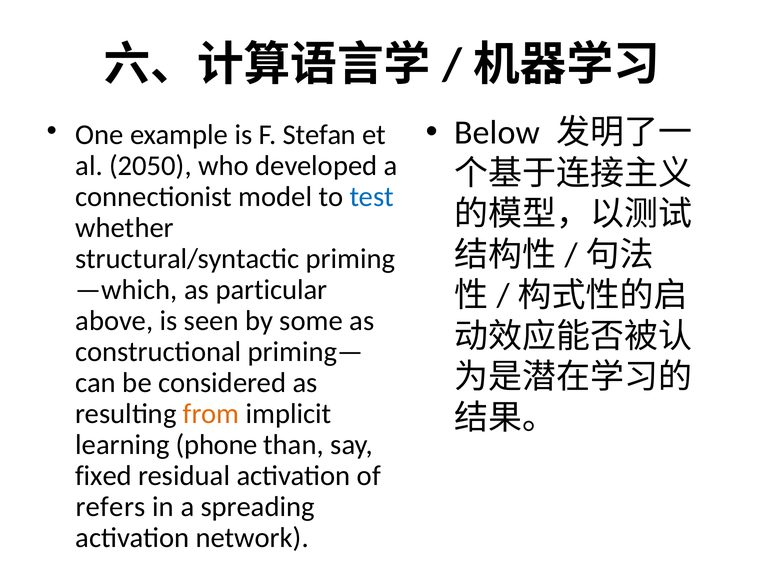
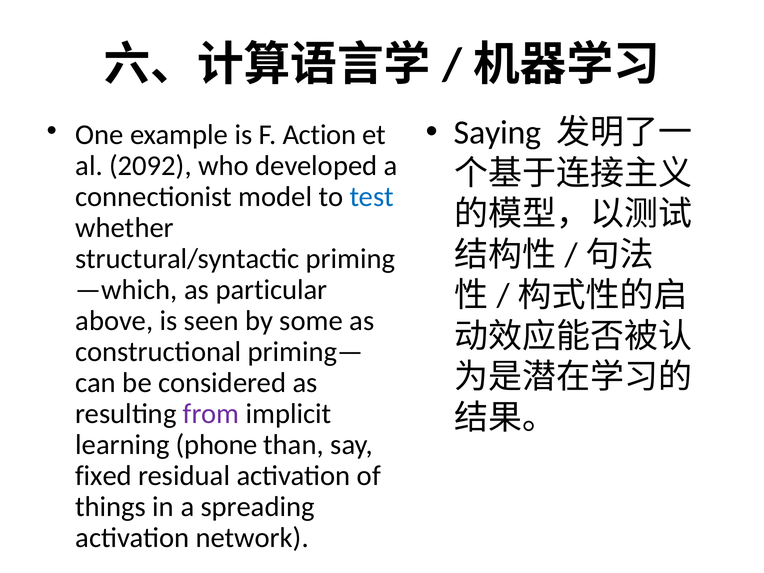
Below: Below -> Saying (497, 133)
Stefan: Stefan -> Action (319, 135)
2050: 2050 -> 2092 (151, 166)
from colour: orange -> purple (211, 414)
refers: refers -> things (111, 507)
